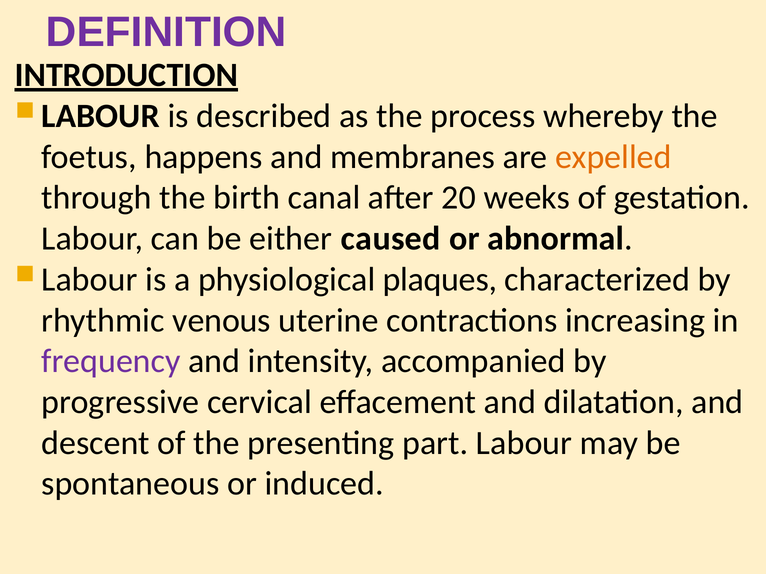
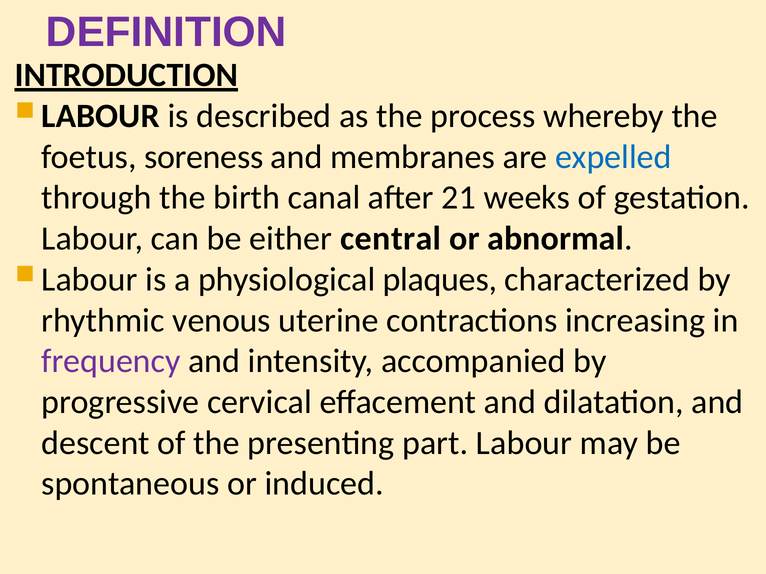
happens: happens -> soreness (204, 157)
expelled colour: orange -> blue (613, 157)
20: 20 -> 21 (459, 198)
caused: caused -> central (391, 239)
